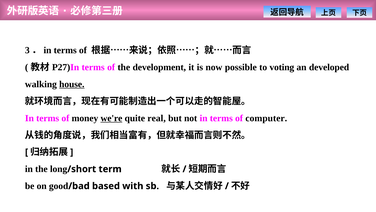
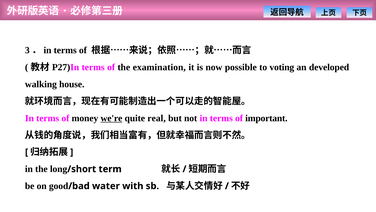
development: development -> examination (159, 67)
house underline: present -> none (72, 84)
computer: computer -> important (266, 118)
based: based -> water (106, 186)
